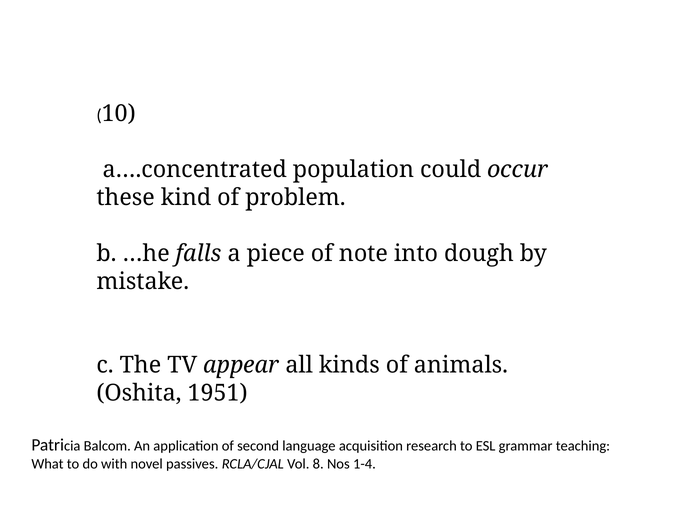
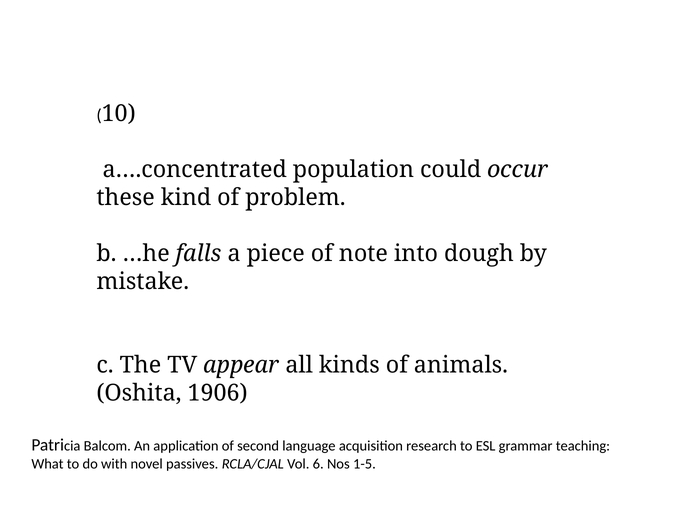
1951: 1951 -> 1906 (218, 393)
8: 8 -> 6 (318, 463)
1-4: 1-4 -> 1-5 (364, 463)
